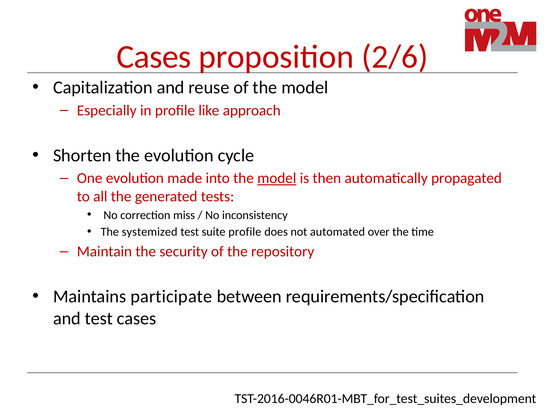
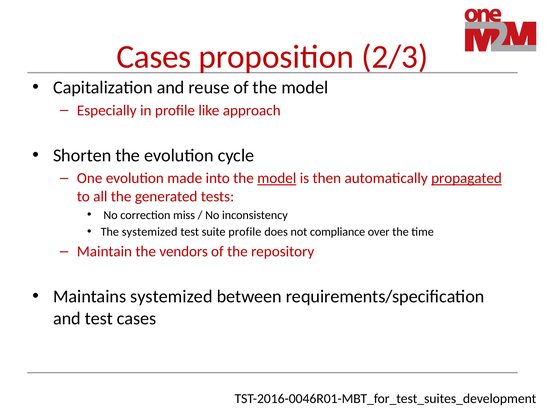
2/6: 2/6 -> 2/3 (395, 57)
propagated underline: none -> present (467, 178)
automated: automated -> compliance (338, 232)
security: security -> vendors (184, 251)
Maintains participate: participate -> systemized (171, 296)
